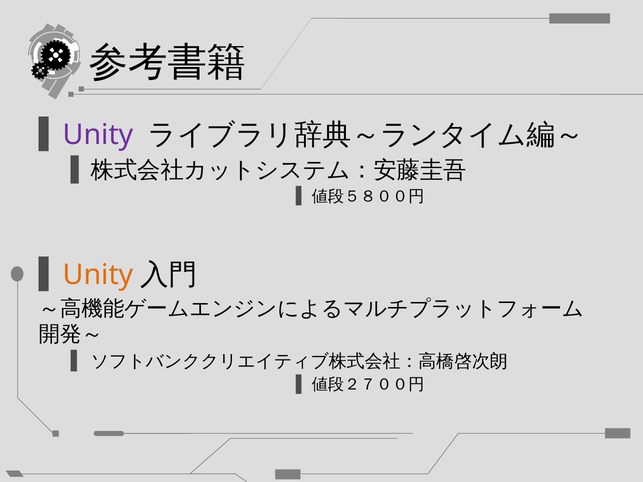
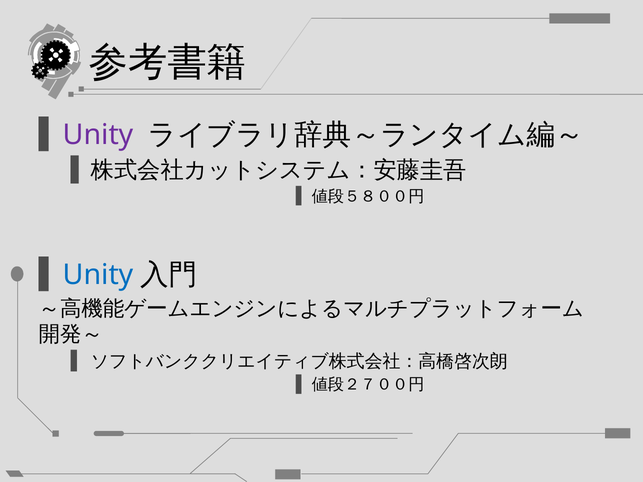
Unity colour: orange -> blue (98, 275)
